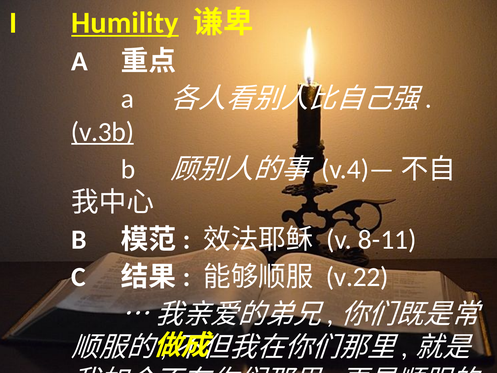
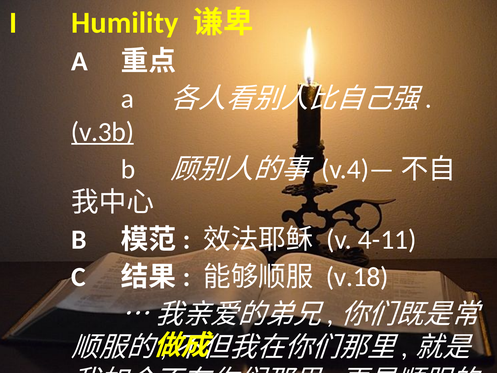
Humility underline: present -> none (125, 23)
8-11: 8-11 -> 4-11 (387, 240)
v.22: v.22 -> v.18 (357, 277)
